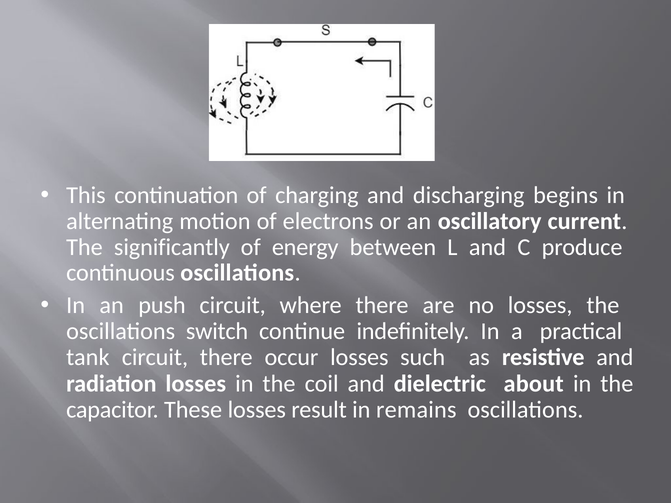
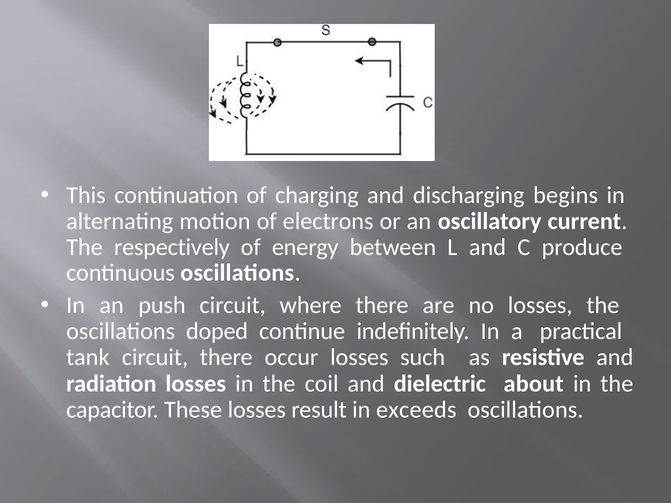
significantly: significantly -> respectively (172, 247)
switch: switch -> doped (217, 331)
remains: remains -> exceeds (416, 410)
